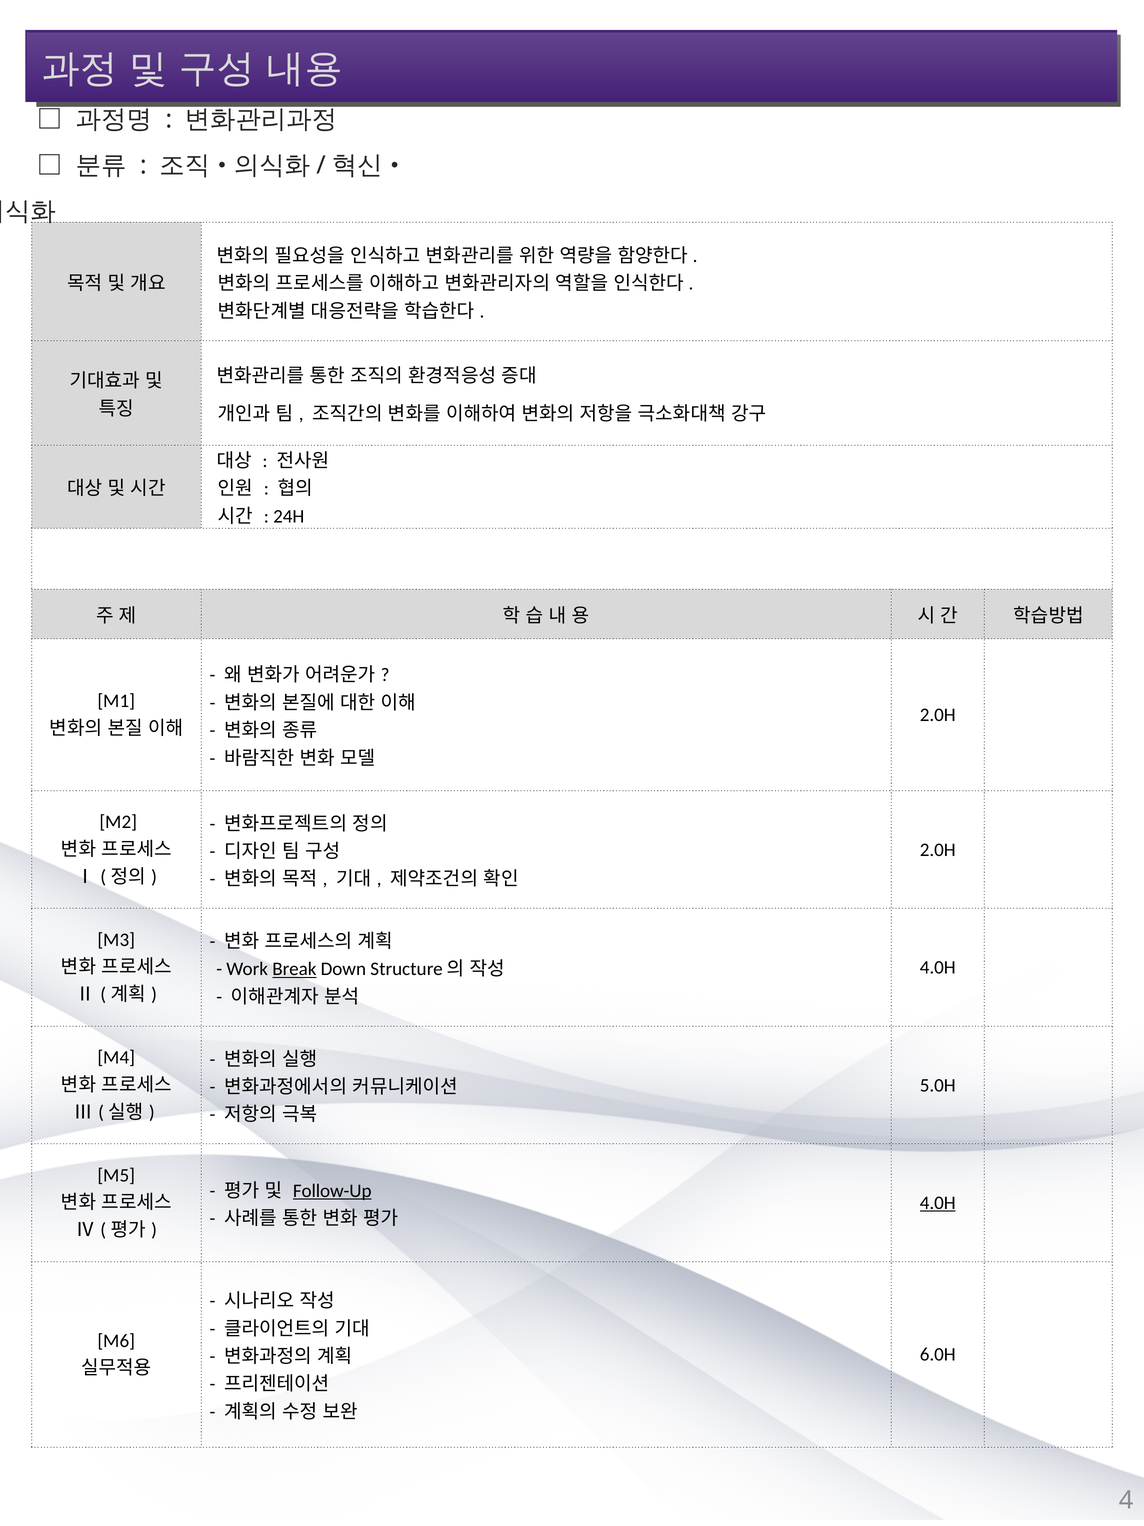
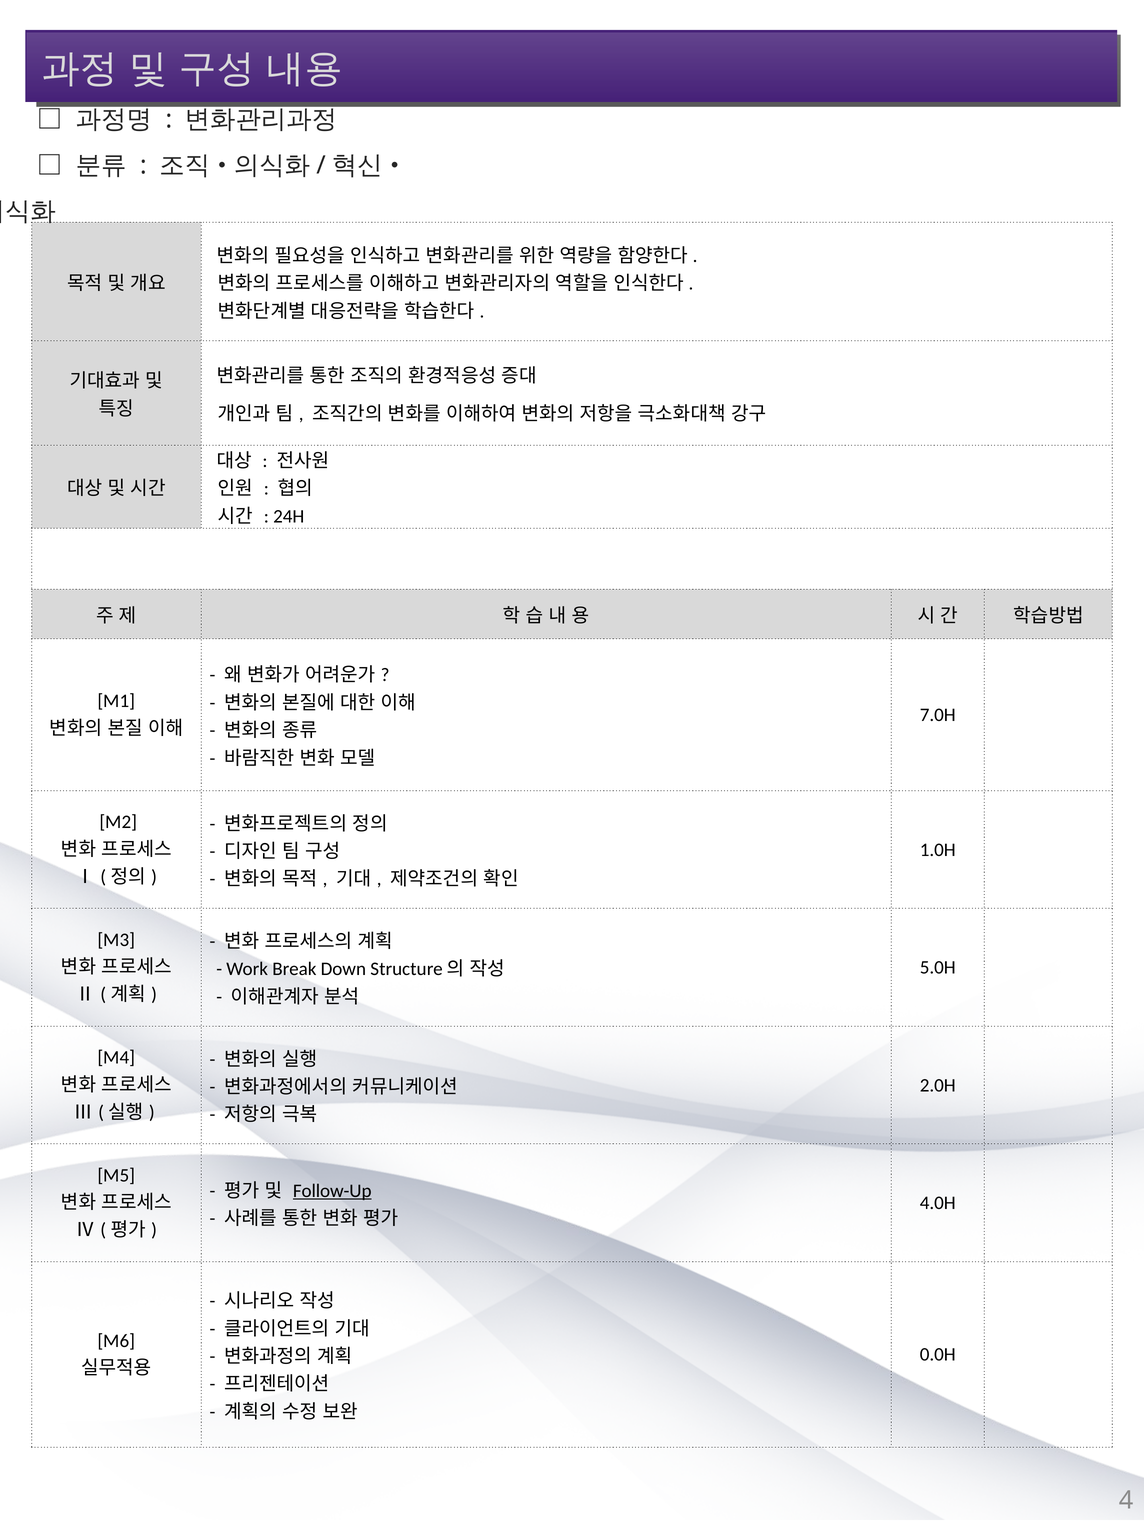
2.0H: 2.0H -> 7.0H (938, 715)
2.0H: 2.0H -> 1.0H (938, 849)
4.0H: 4.0H -> 5.0H (938, 967)
Break underline: present -> none (294, 969)
5.0H: 5.0H -> 2.0H (938, 1085)
4.0H underline: present -> none (938, 1202)
6.0H: 6.0H -> 0.0H (938, 1354)
